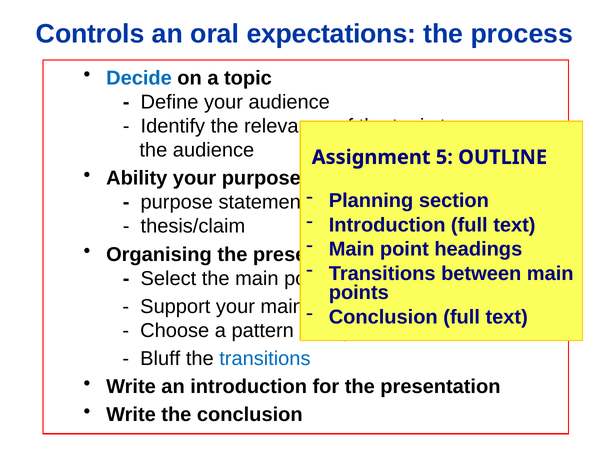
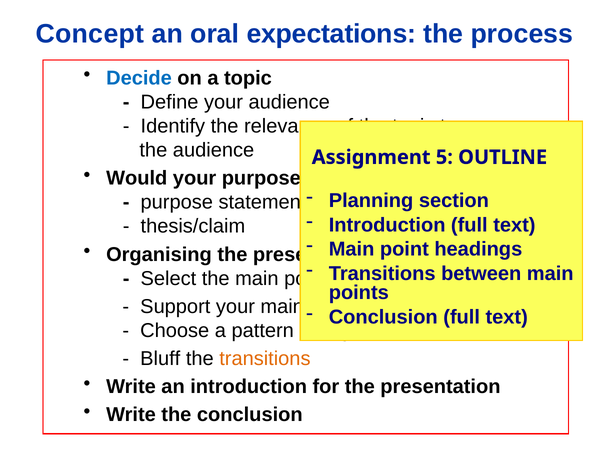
Controls: Controls -> Concept (90, 34)
Ability: Ability -> Would (137, 178)
transitions colour: blue -> orange (265, 358)
